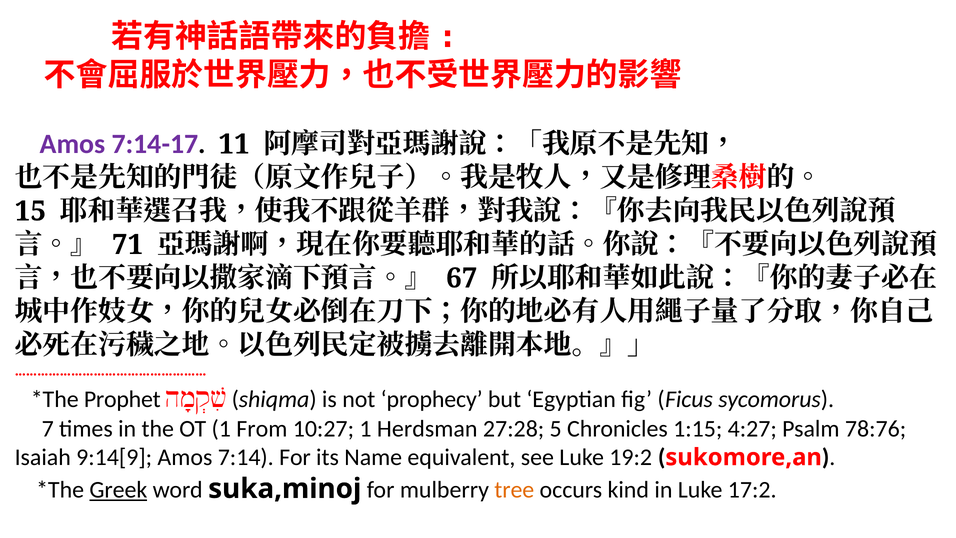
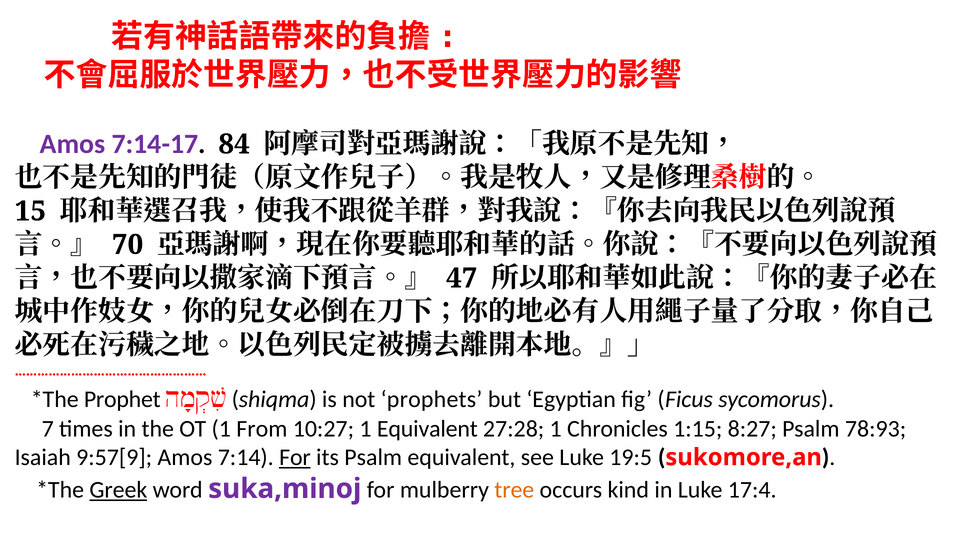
11: 11 -> 84 (234, 144)
71: 71 -> 70 (128, 245)
67: 67 -> 47 (462, 278)
prophecy: prophecy -> prophets (432, 399)
1 Herdsman: Herdsman -> Equivalent (427, 429)
27:28 5: 5 -> 1 (556, 429)
4:27: 4:27 -> 8:27 (752, 429)
78:76: 78:76 -> 78:93 (876, 429)
9:14[9: 9:14[9 -> 9:57[9 (114, 457)
For underline: none -> present (295, 457)
its Name: Name -> Psalm (373, 457)
19:2: 19:2 -> 19:5 (631, 457)
suka,minoj colour: black -> purple (285, 489)
17:2: 17:2 -> 17:4 (752, 490)
